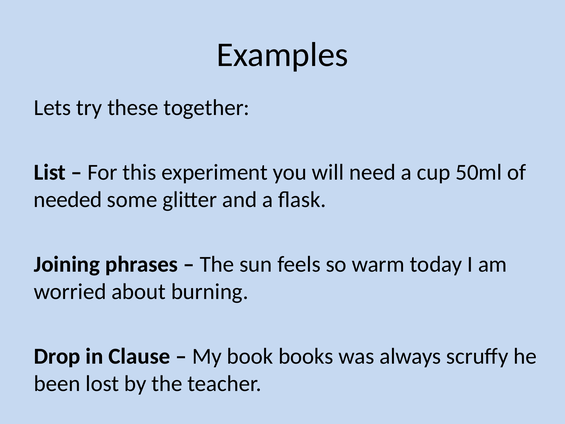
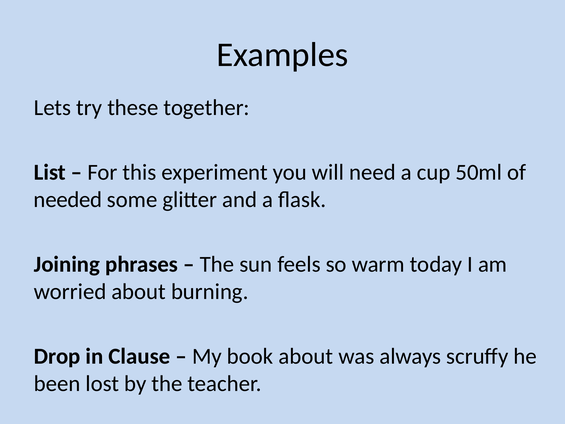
book books: books -> about (306, 356)
